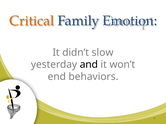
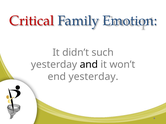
Critical colour: orange -> red (32, 21)
slow: slow -> such (103, 53)
end behaviors: behaviors -> yesterday (93, 77)
